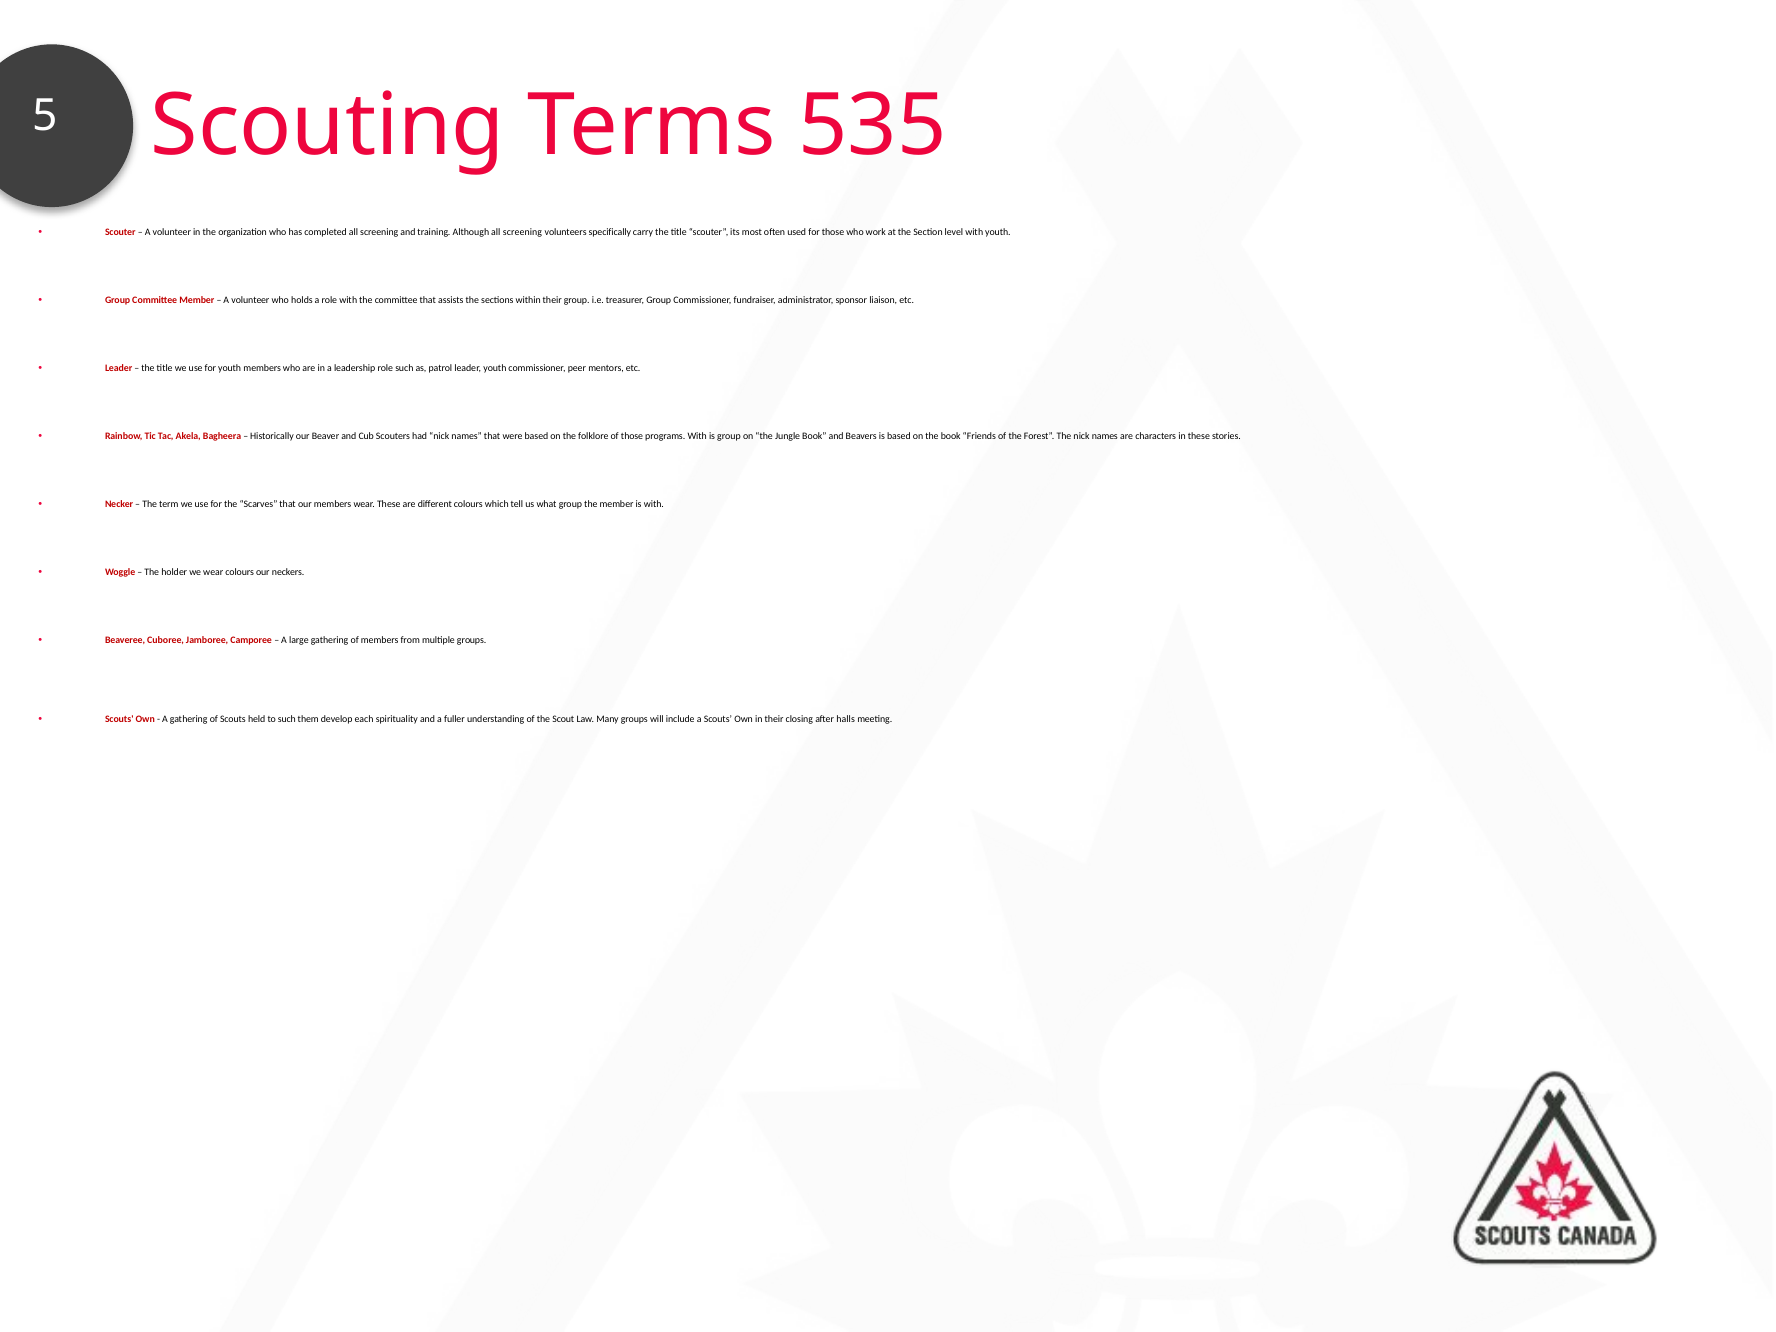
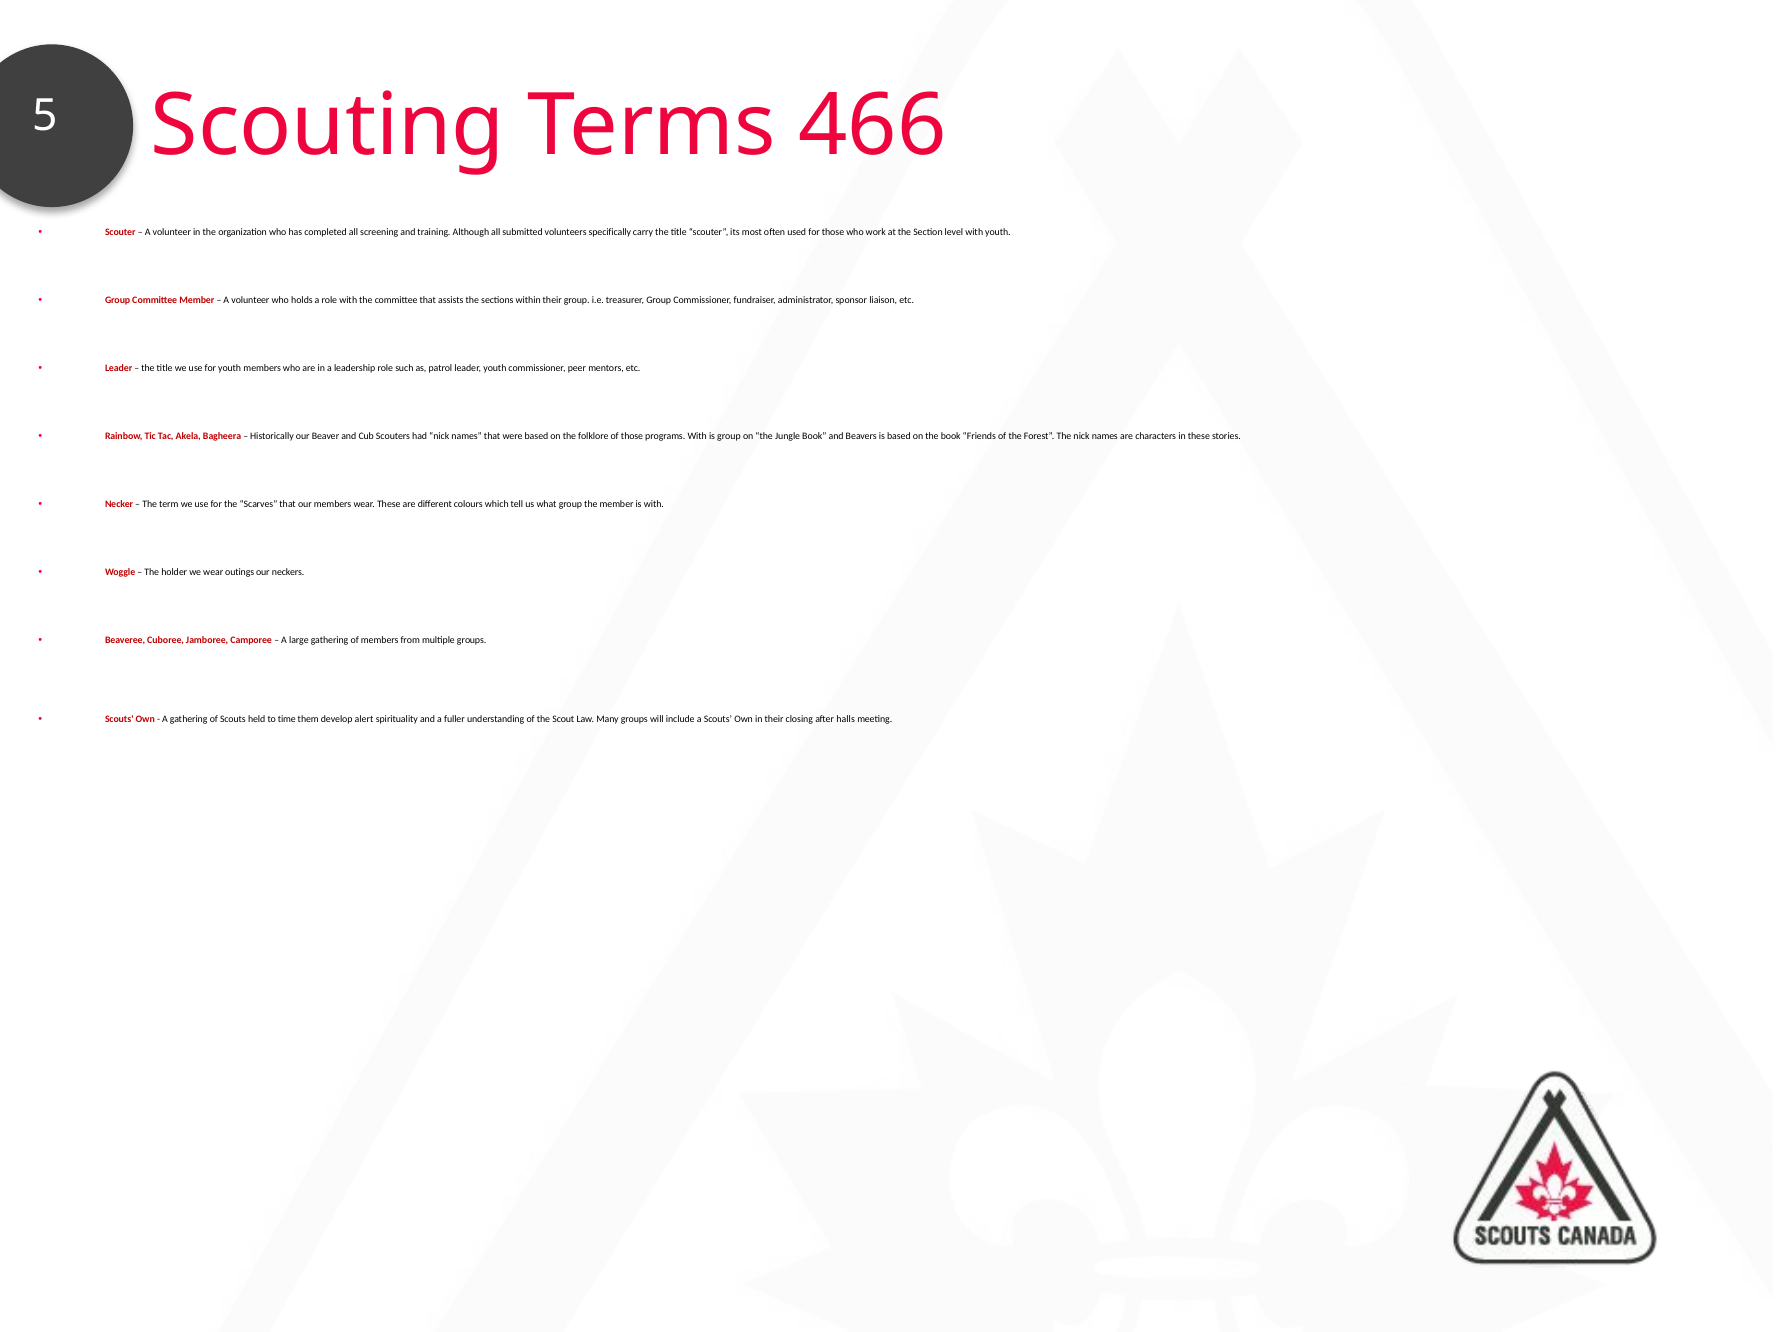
535: 535 -> 466 (873, 126)
Although all screening: screening -> submitted (523, 233)
wear colours: colours -> outings (240, 573)
to such: such -> time (287, 720)
each: each -> alert (364, 720)
